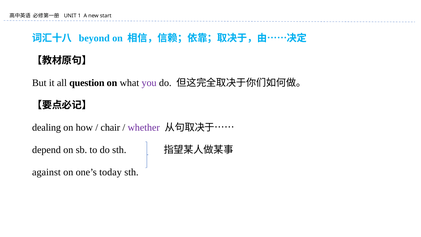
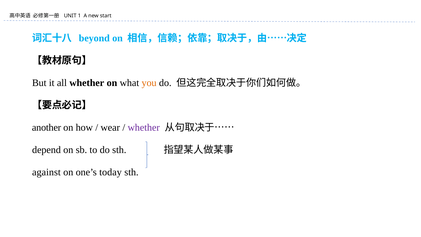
all question: question -> whether (87, 83)
you colour: purple -> orange (149, 83)
dealing: dealing -> another (47, 127)
chair: chair -> wear (110, 127)
